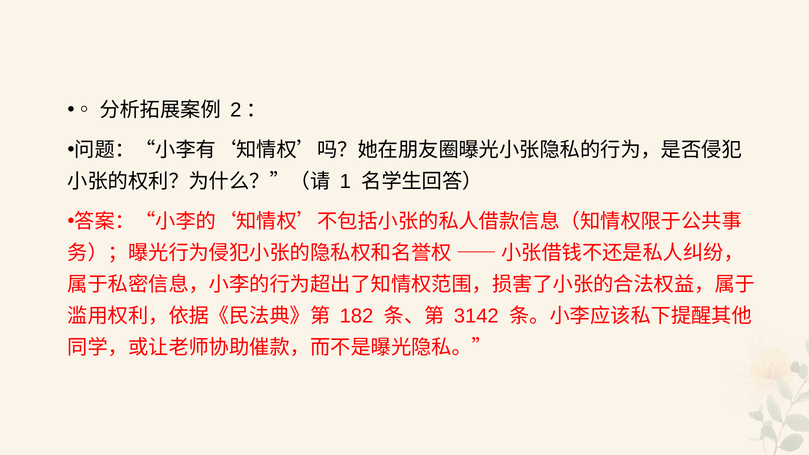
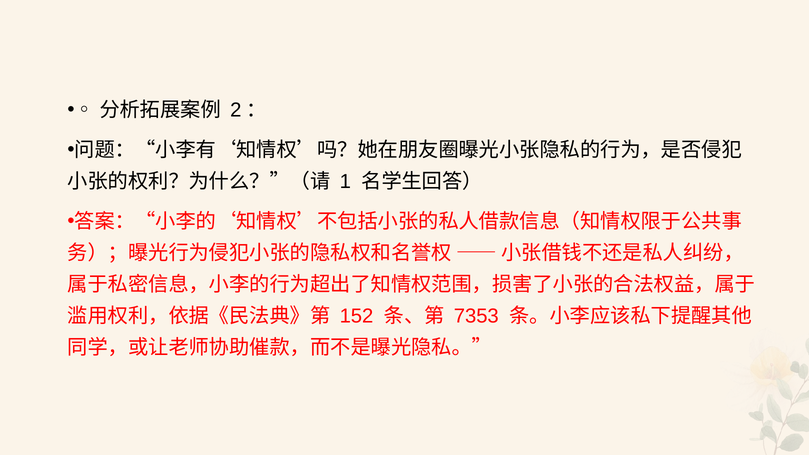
182: 182 -> 152 (356, 316)
3142: 3142 -> 7353 (476, 316)
